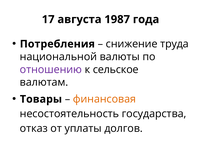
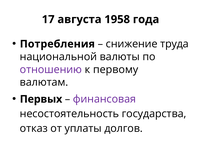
1987: 1987 -> 1958 (117, 19)
сельское: сельское -> первому (116, 69)
Товары: Товары -> Первых (41, 99)
финансовая colour: orange -> purple (104, 99)
